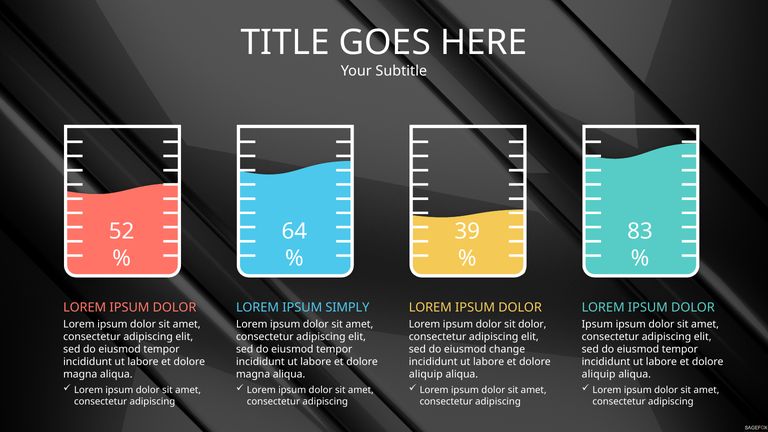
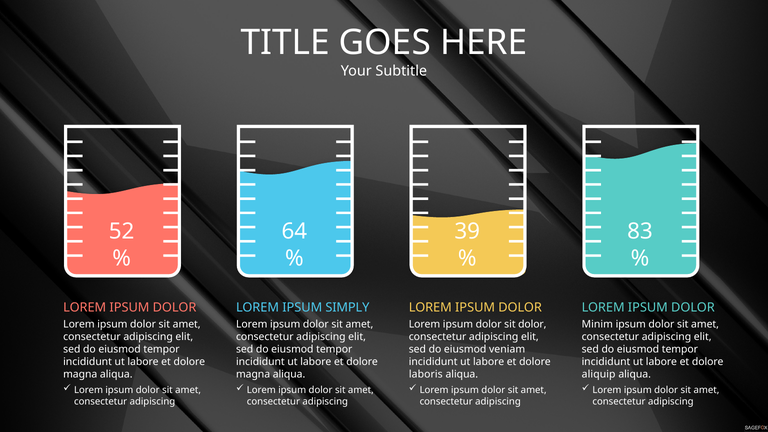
Ipsum: Ipsum -> Minim (597, 325)
change: change -> veniam (507, 350)
aliquip: aliquip -> laboris (426, 375)
